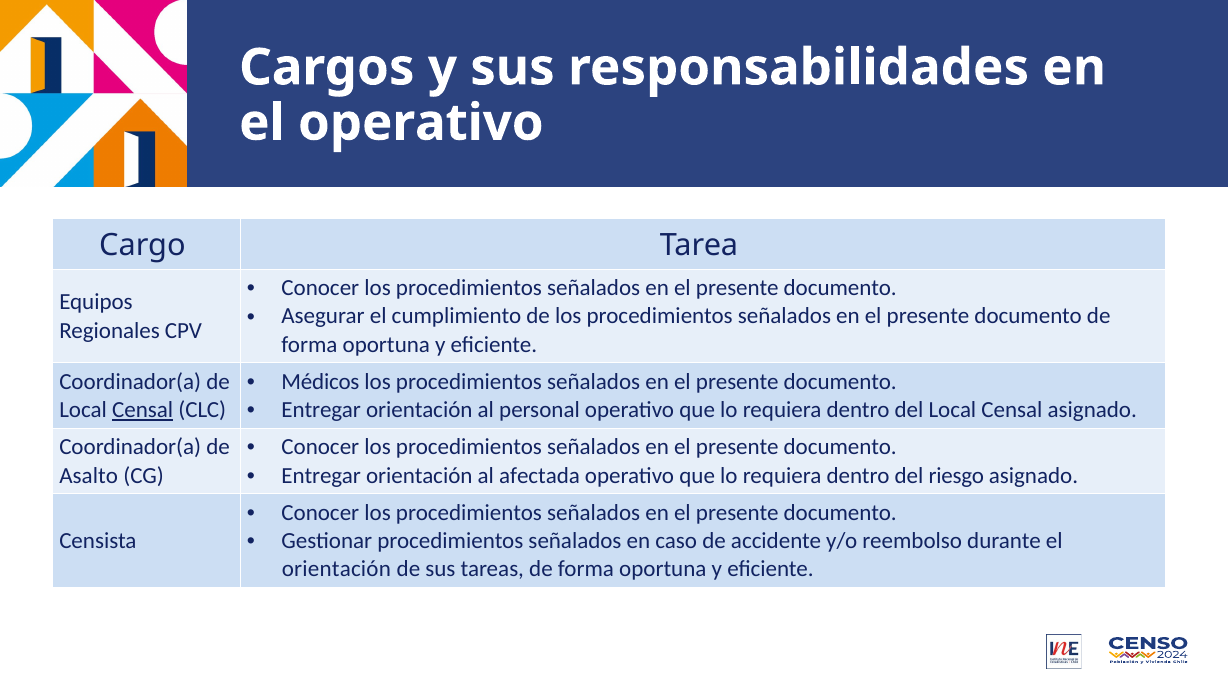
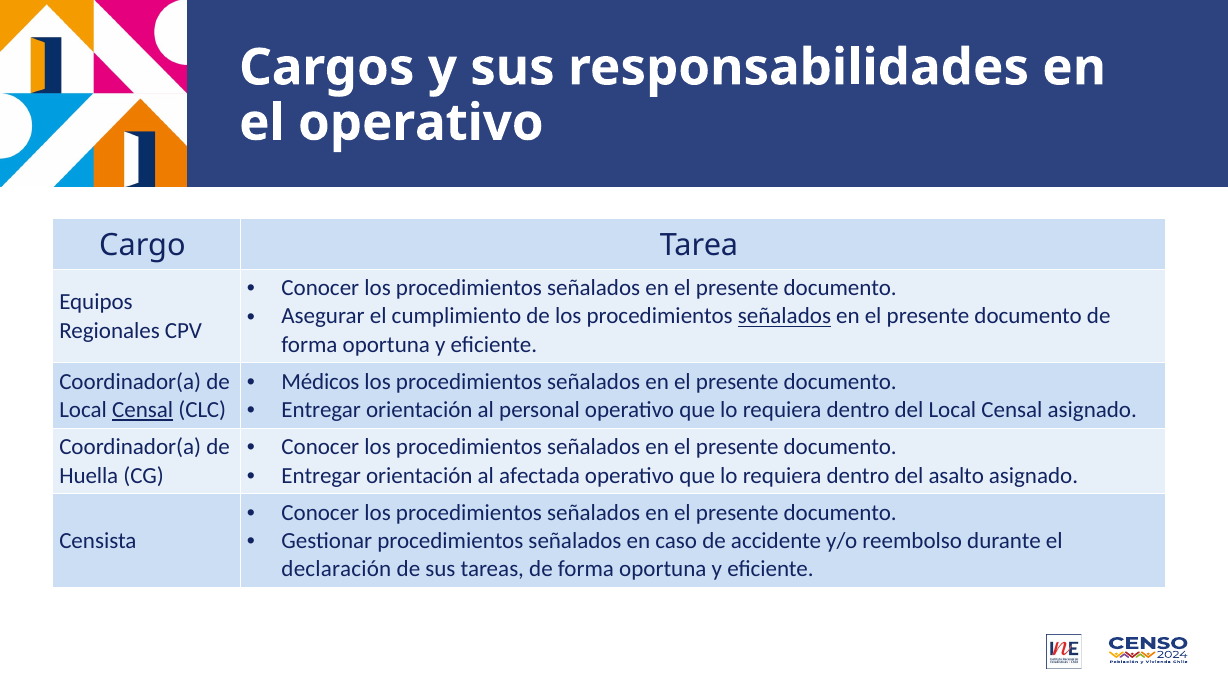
señalados underline: none -> present (784, 316)
riesgo: riesgo -> asalto (956, 475)
Asalto: Asalto -> Huella (89, 475)
orientación: orientación -> declaración (336, 569)
